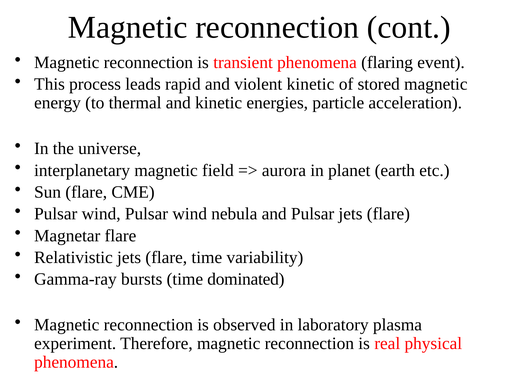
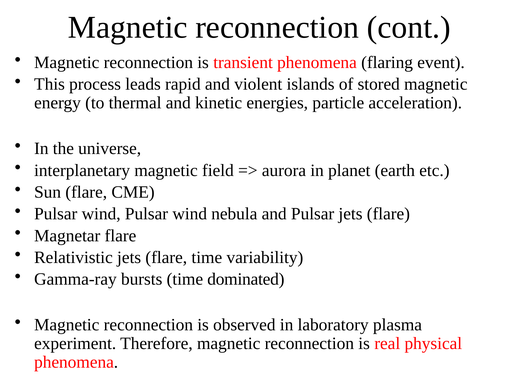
violent kinetic: kinetic -> islands (311, 84)
